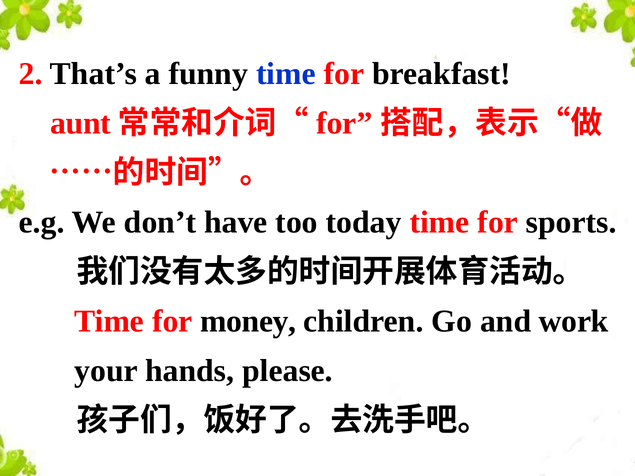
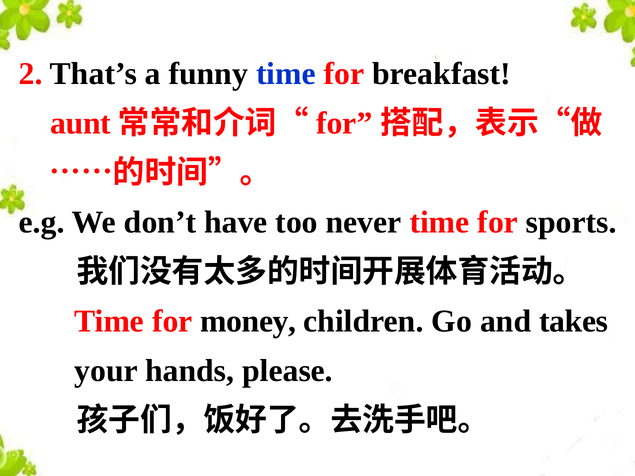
today: today -> never (364, 223)
work: work -> takes (574, 322)
